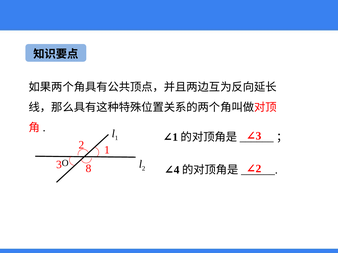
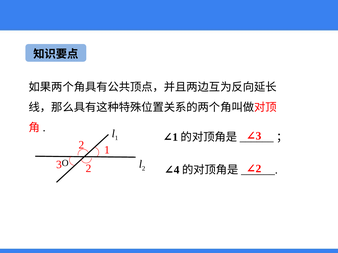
3 8: 8 -> 2 (88, 169)
